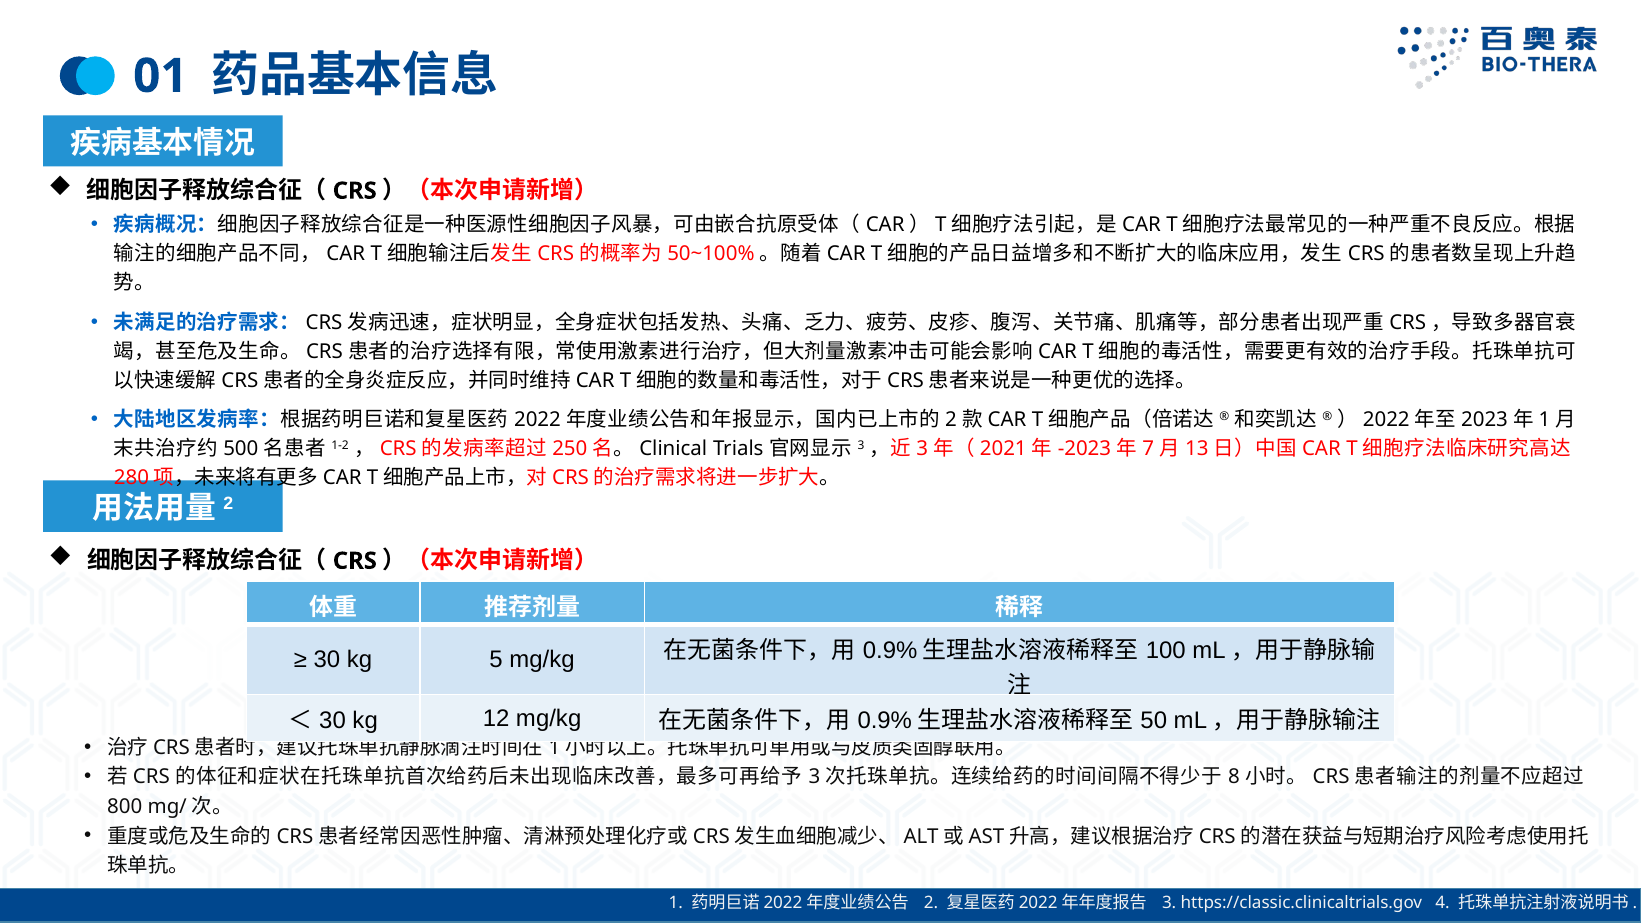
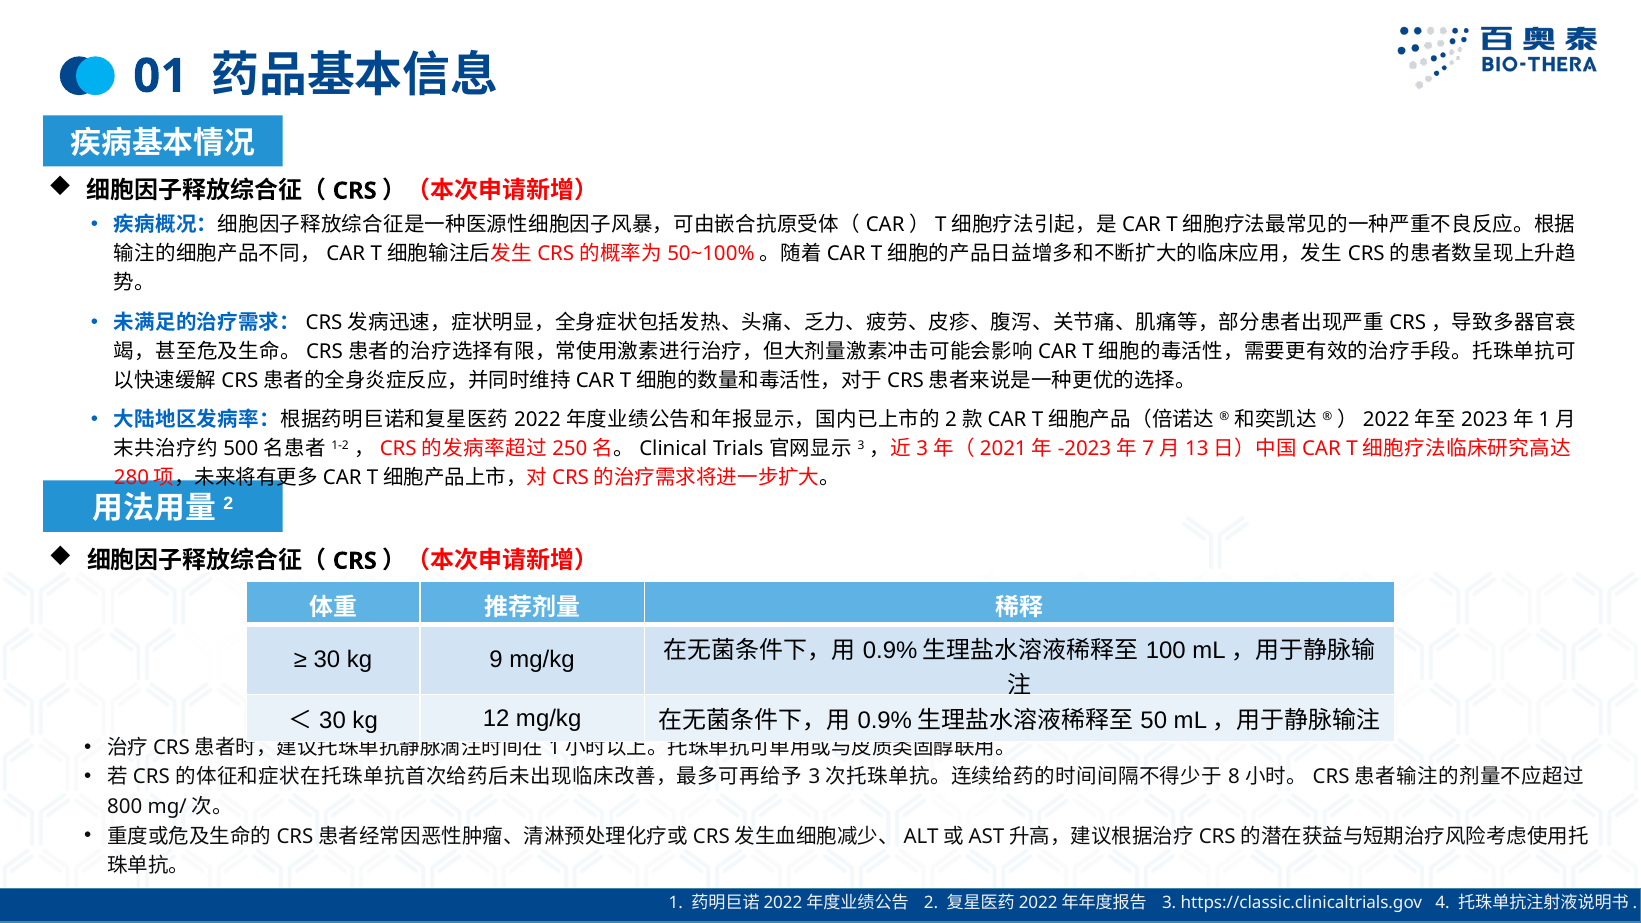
5: 5 -> 9 (496, 660)
